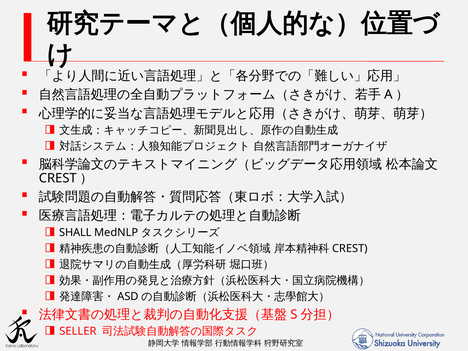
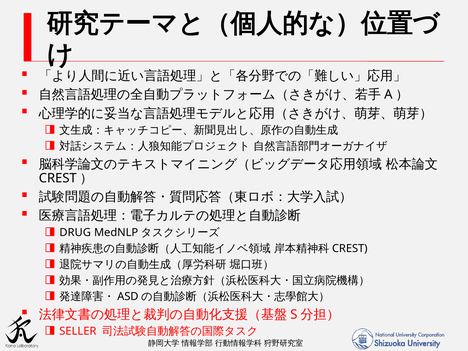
SHALL: SHALL -> DRUG (75, 232)
